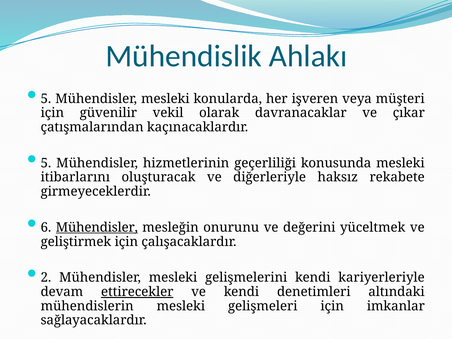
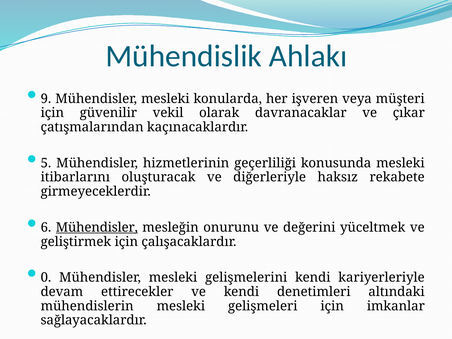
5: 5 -> 9 (46, 99)
2: 2 -> 0 (46, 278)
ettirecekler underline: present -> none (137, 292)
